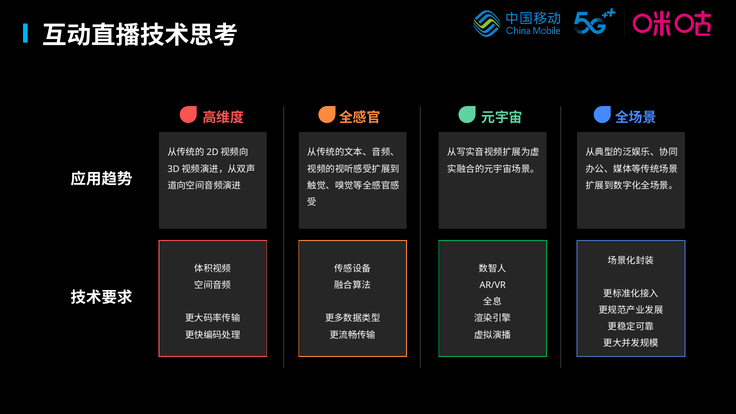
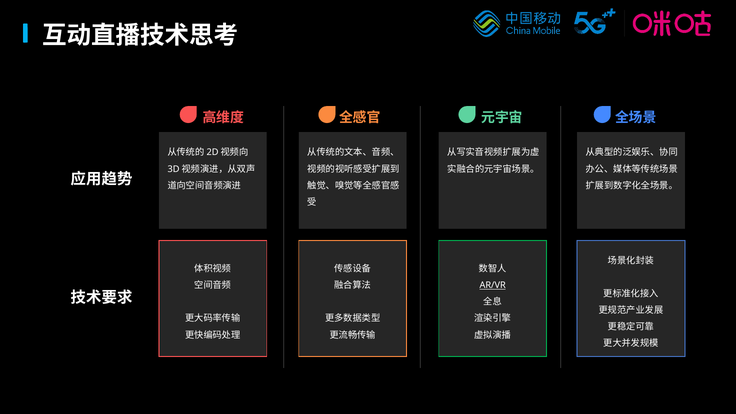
AR/VR underline: none -> present (493, 285)
